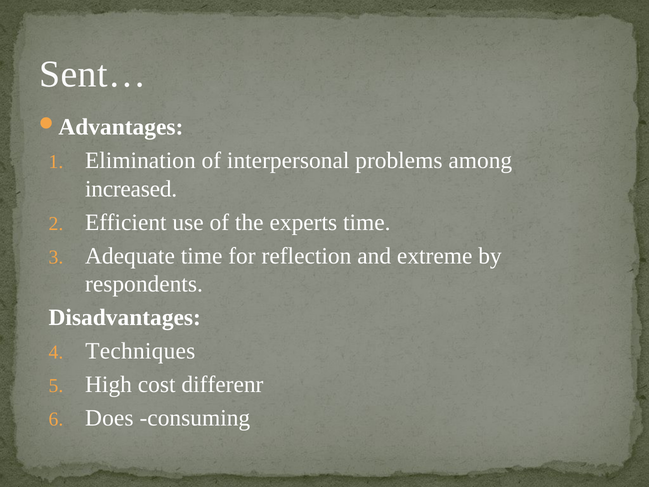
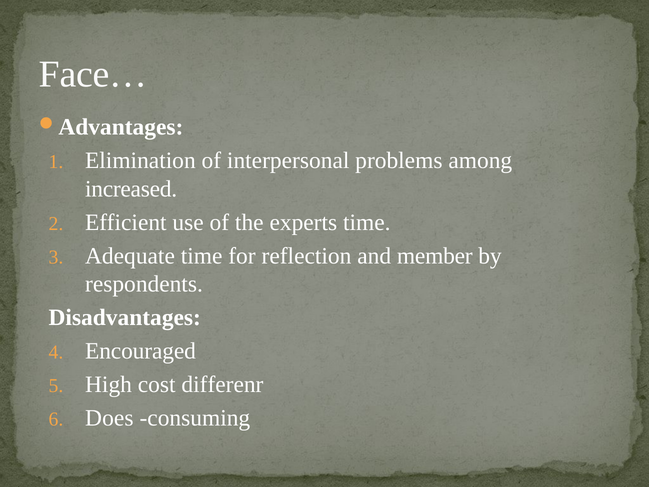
Sent…: Sent… -> Face… (93, 74)
extreme: extreme -> member (435, 256)
Techniques: Techniques -> Encouraged (140, 351)
